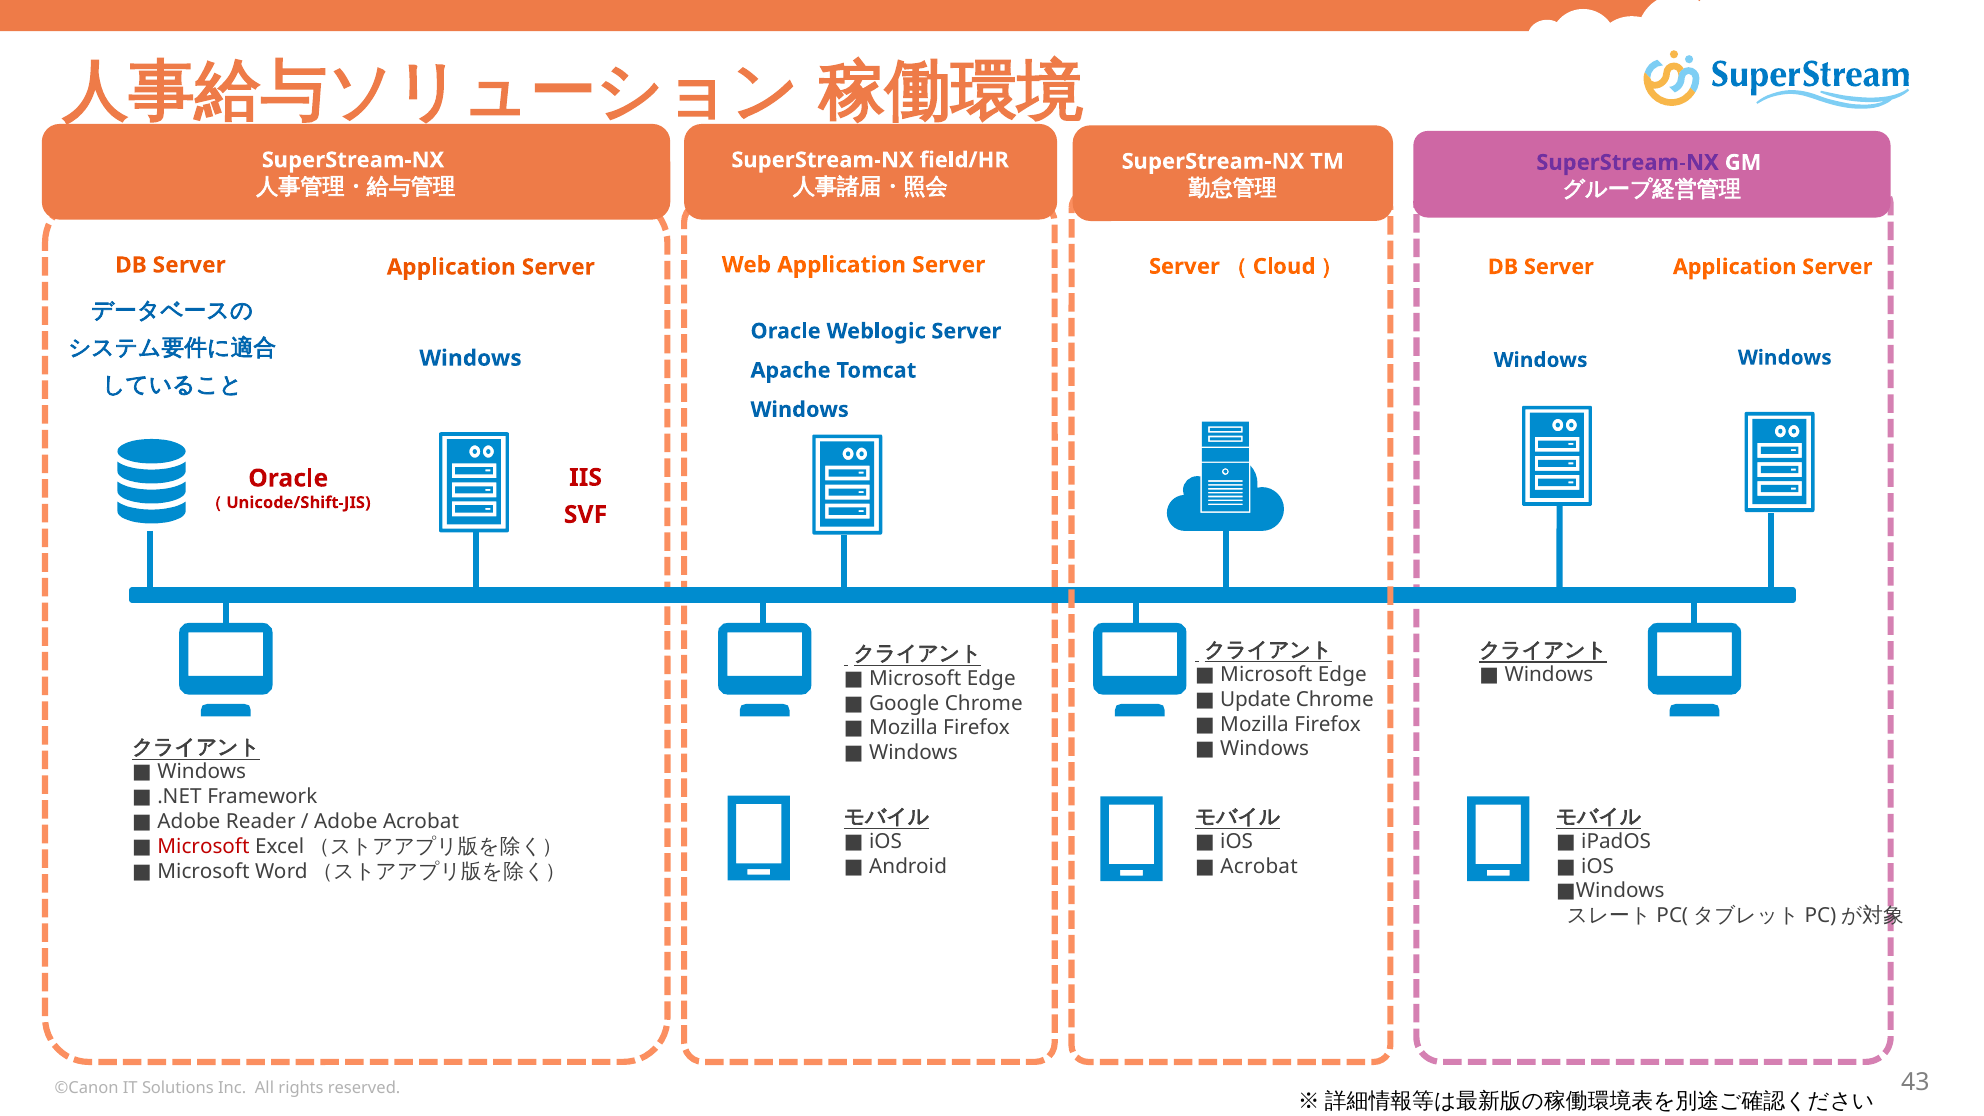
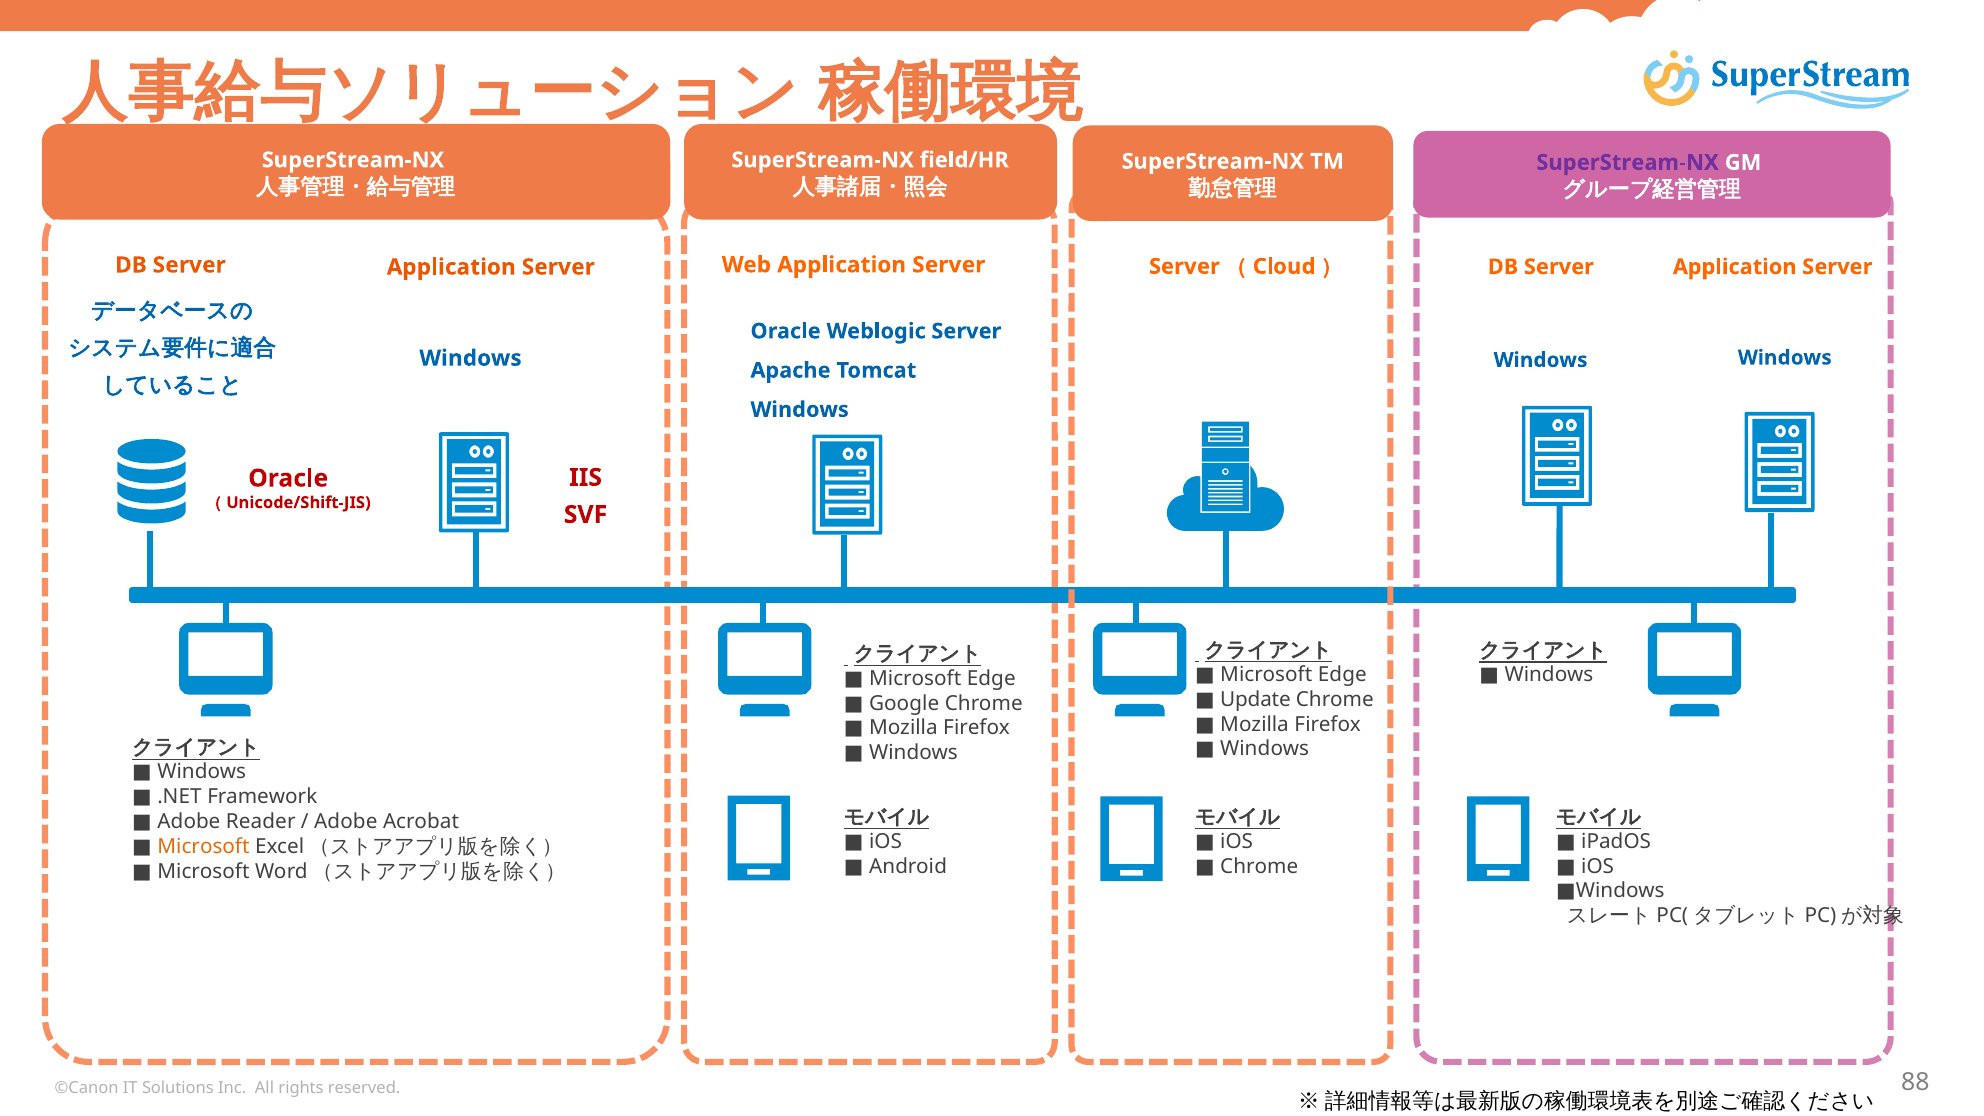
Microsoft colour: red -> orange (203, 846)
Acrobat: Acrobat -> Chrome (1259, 866)
43: 43 -> 88 (1915, 1082)
